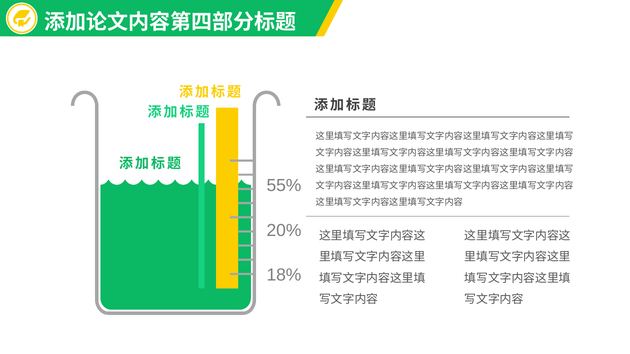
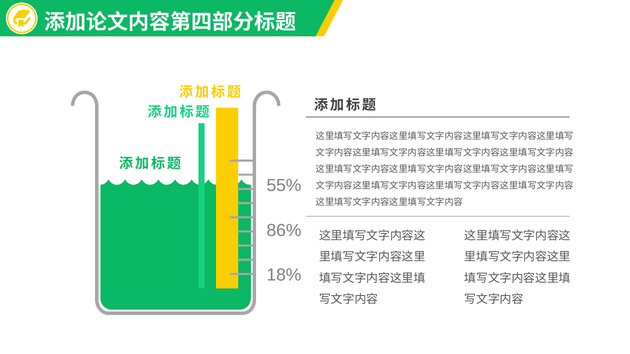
20%: 20% -> 86% (284, 231)
